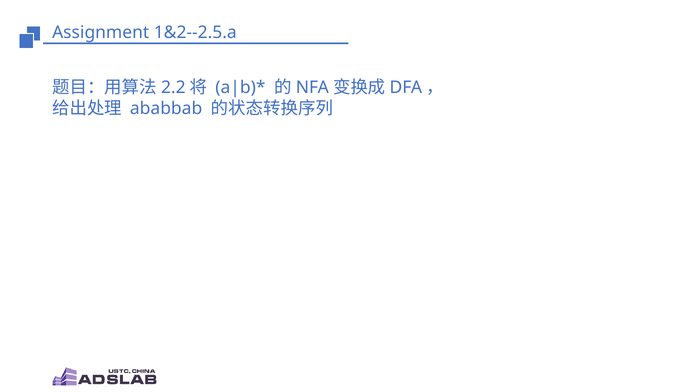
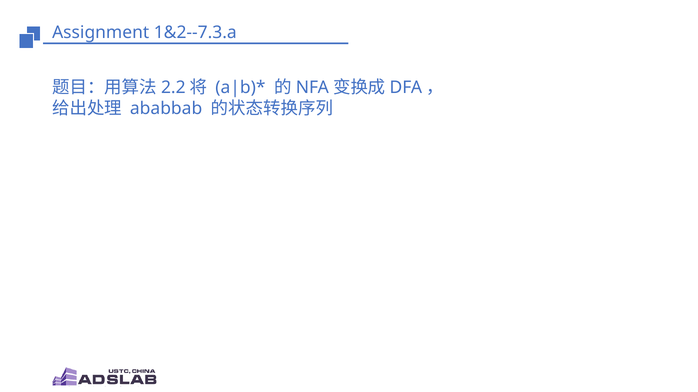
1&2--2.5.a: 1&2--2.5.a -> 1&2--7.3.a (195, 33)
